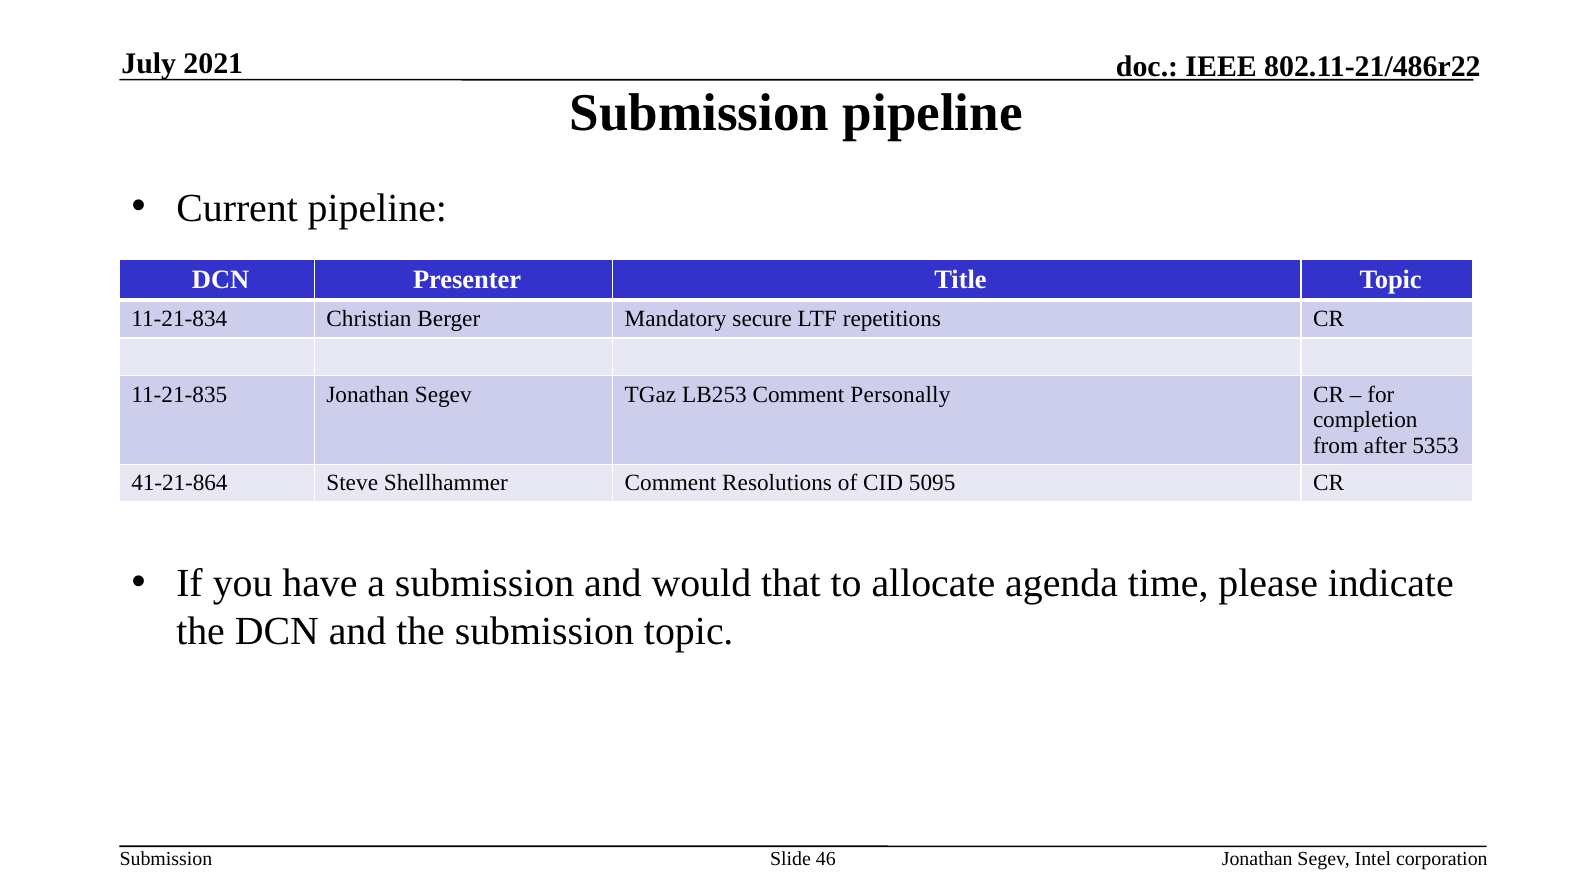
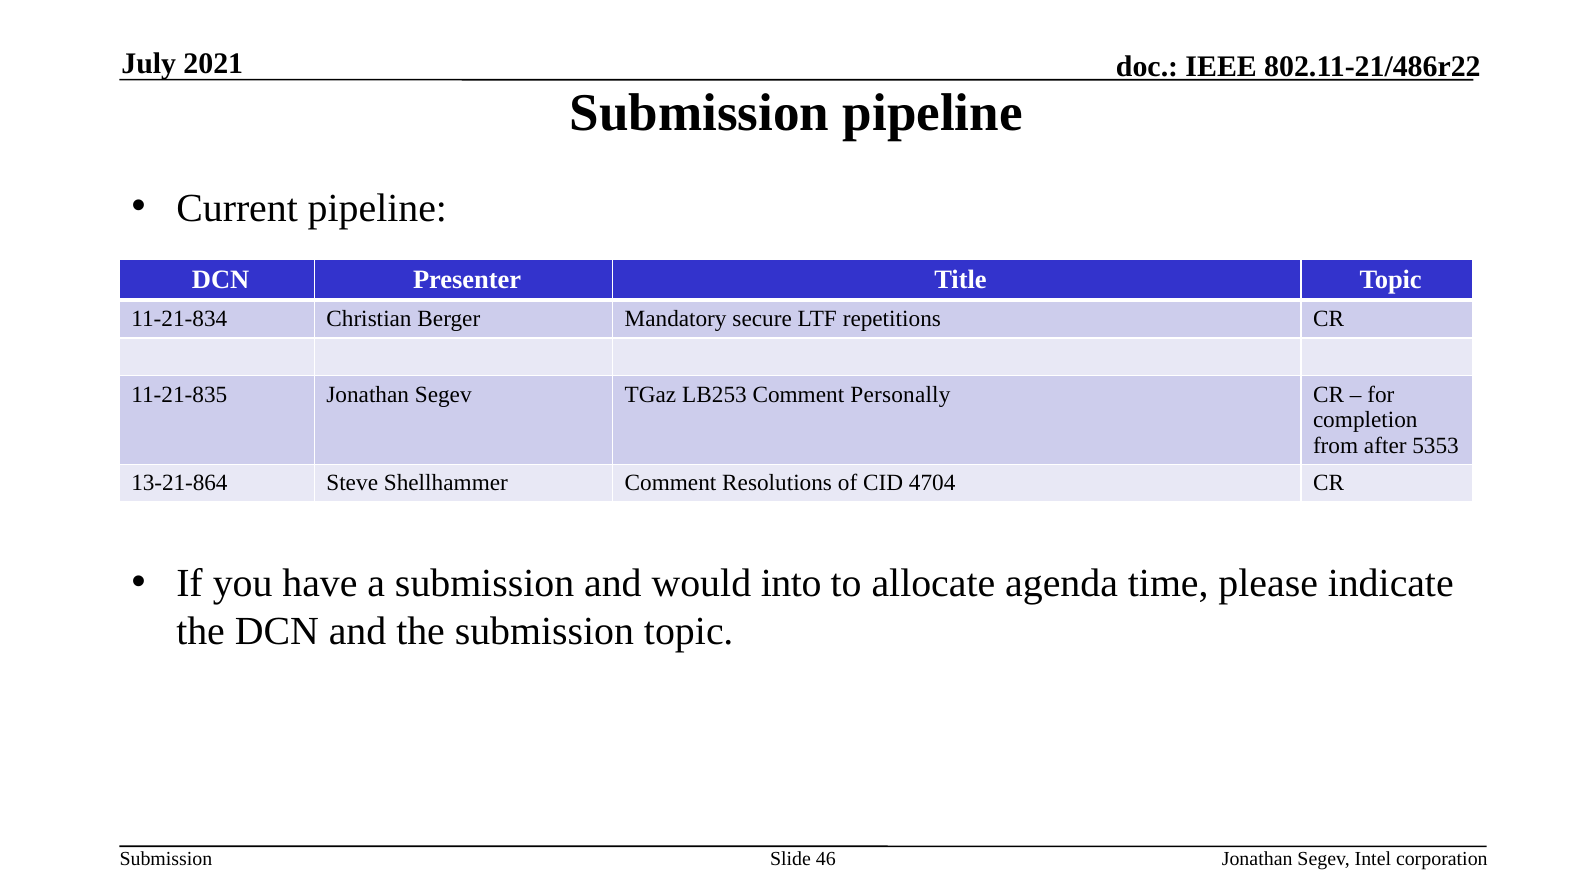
41-21-864: 41-21-864 -> 13-21-864 (179, 483)
5095: 5095 -> 4704 (932, 483)
that: that -> into (791, 583)
